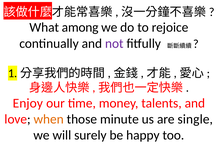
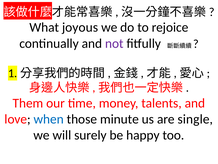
among: among -> joyous (80, 27)
Enjoy: Enjoy -> Them (28, 103)
when colour: orange -> blue (49, 119)
